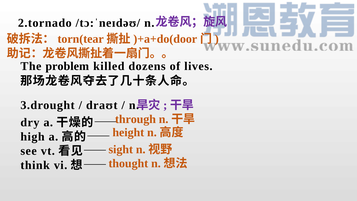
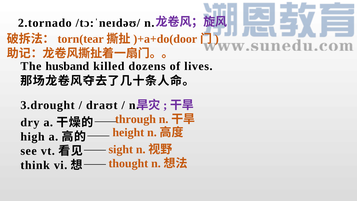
problem: problem -> husband (67, 66)
